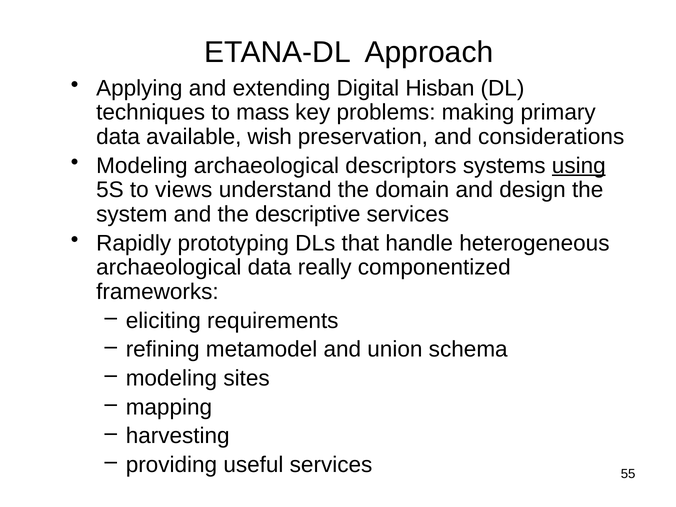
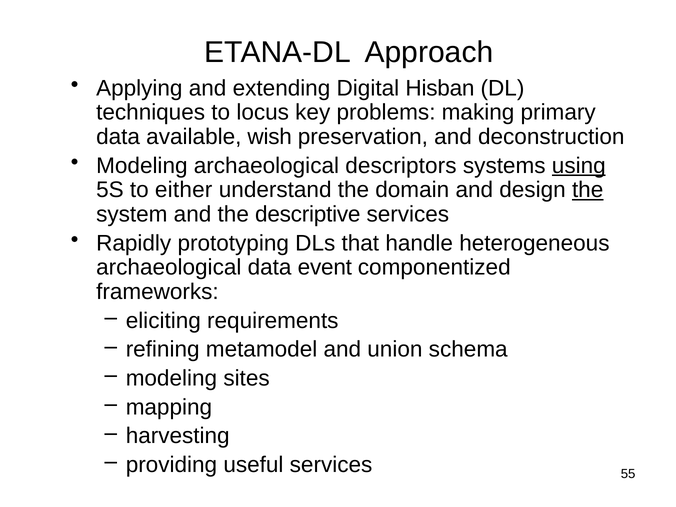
mass: mass -> locus (263, 113)
considerations: considerations -> deconstruction (551, 137)
views: views -> either (184, 190)
the underline: none -> present (588, 190)
really: really -> event (325, 267)
